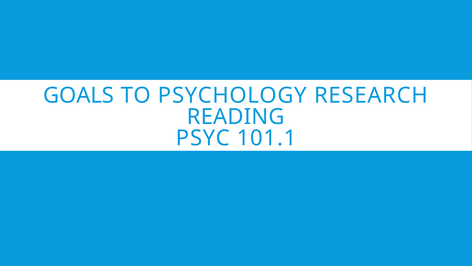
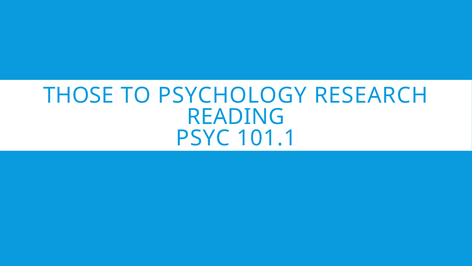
GOALS: GOALS -> THOSE (79, 95)
